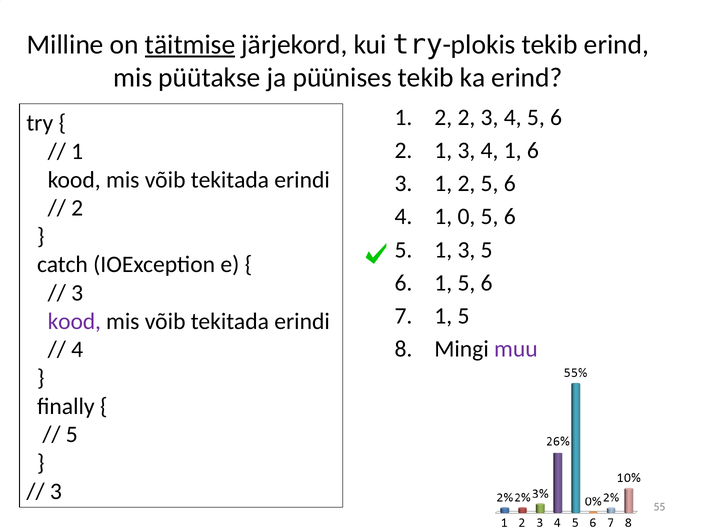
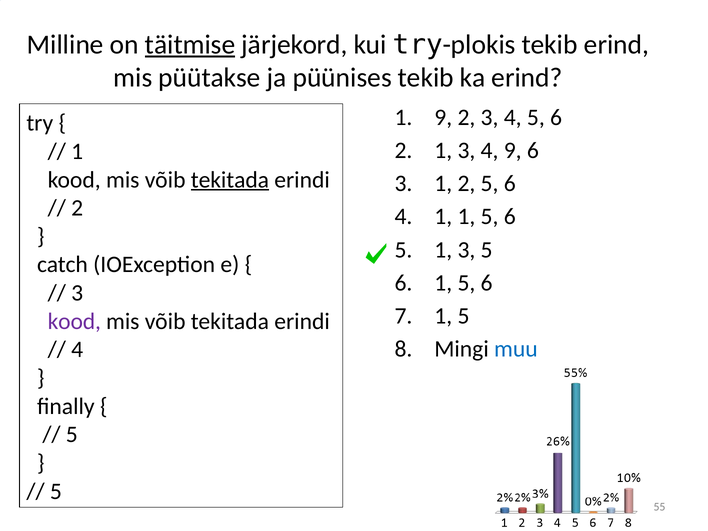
2: 2 -> 9 (443, 118)
3 4 1: 1 -> 9 (513, 151)
tekitada underline: none -> present (230, 180)
1 0: 0 -> 1 (466, 217)
muu colour: purple -> blue (516, 349)
3: 3 -> 5 (56, 491)
